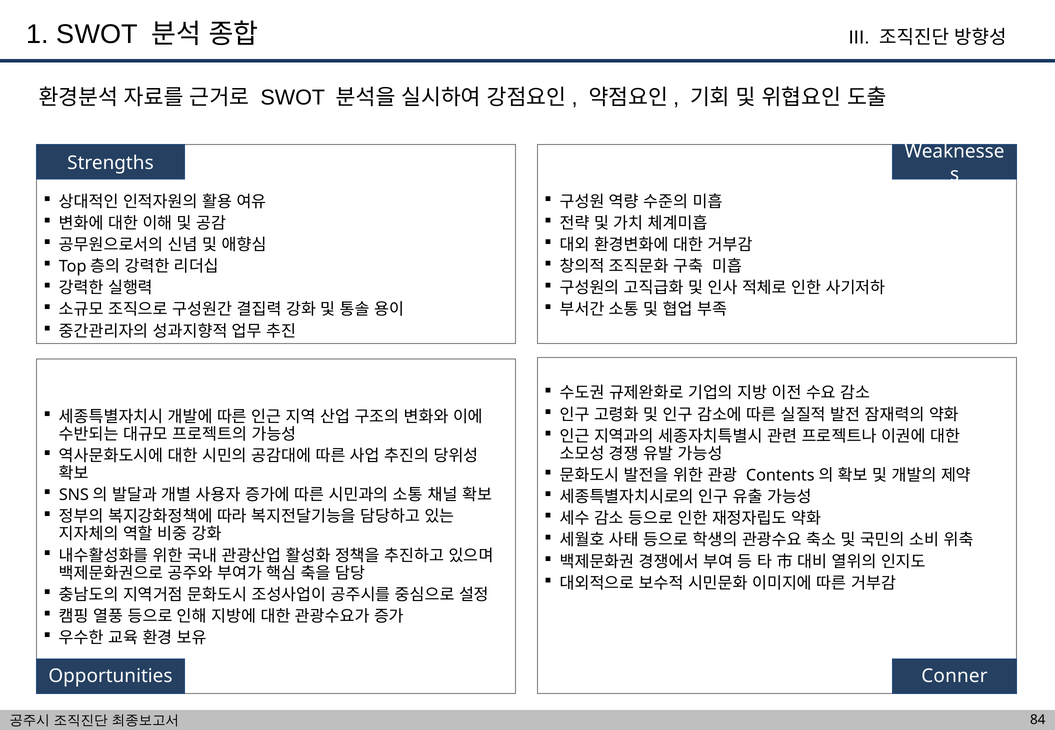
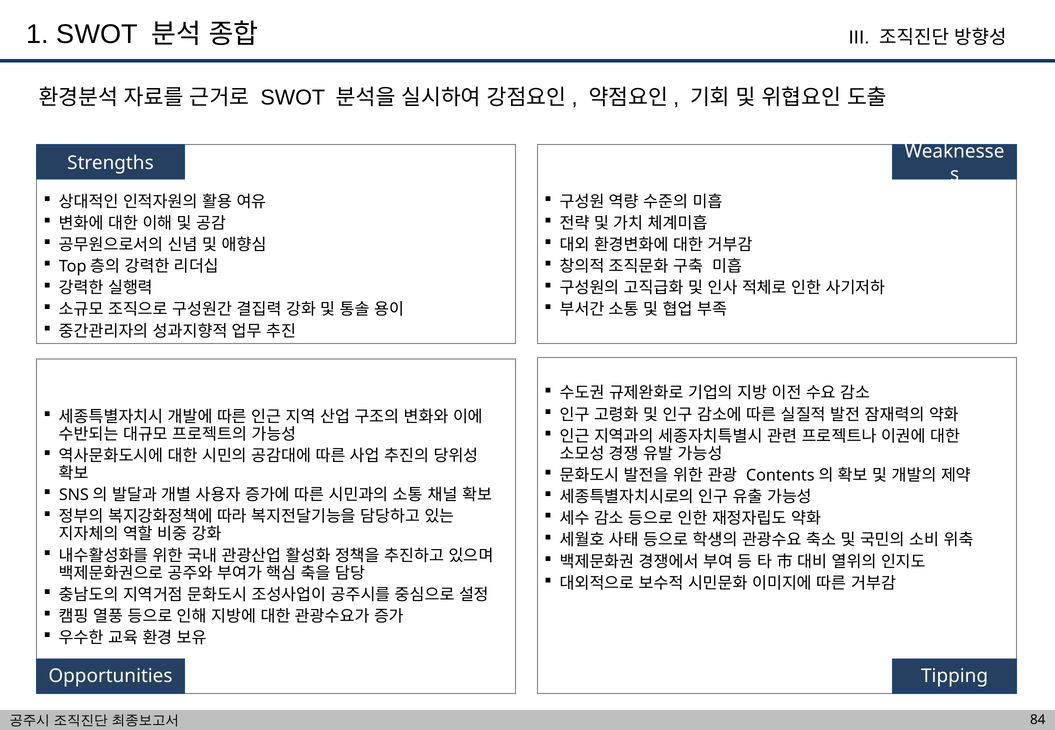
Conner: Conner -> Tipping (955, 676)
